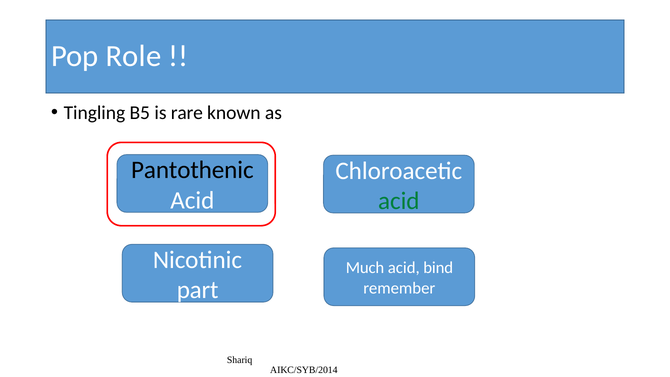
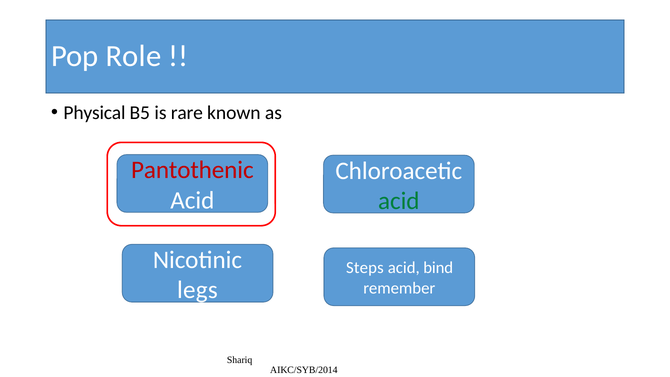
Tingling: Tingling -> Physical (94, 113)
Pantothenic colour: black -> red (192, 170)
Much: Much -> Steps (365, 268)
part: part -> legs (197, 290)
